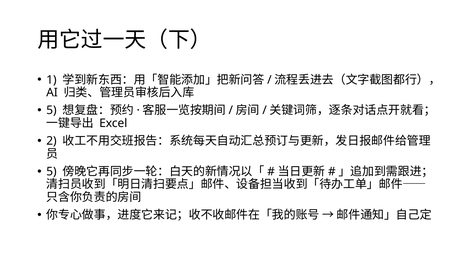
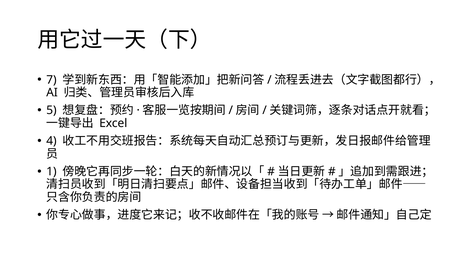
1: 1 -> 7 (51, 80)
2: 2 -> 4 (51, 141)
5: 5 -> 1 (51, 172)
